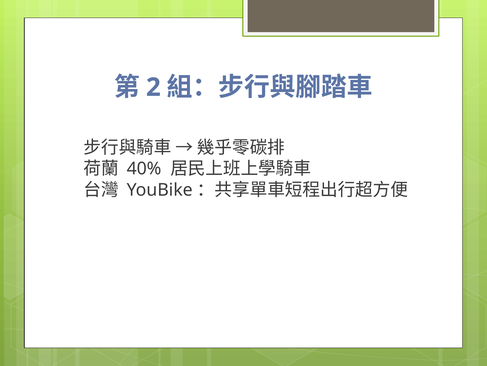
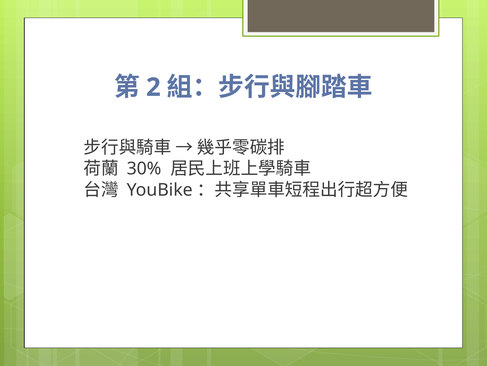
40%: 40% -> 30% (144, 168)
